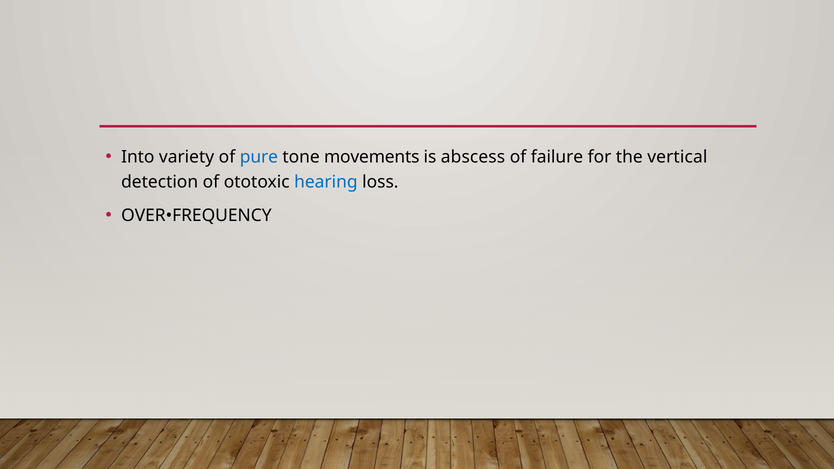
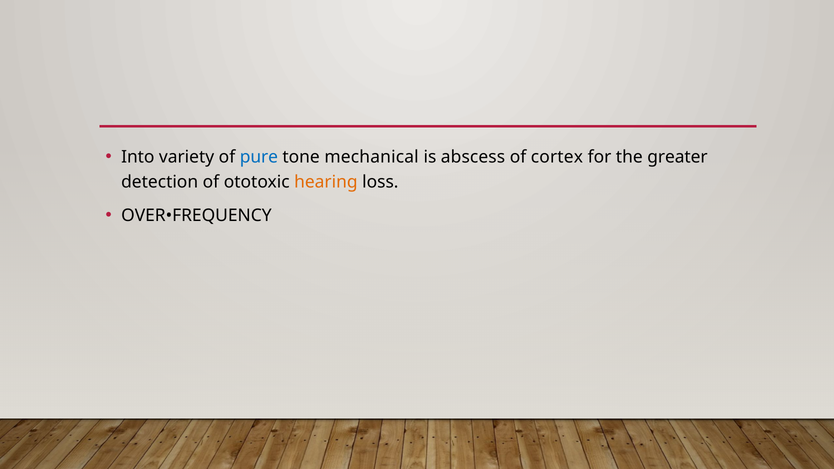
movements: movements -> mechanical (372, 157)
failure: failure -> cortex (557, 157)
vertical: vertical -> greater (677, 157)
hearing colour: blue -> orange (326, 182)
